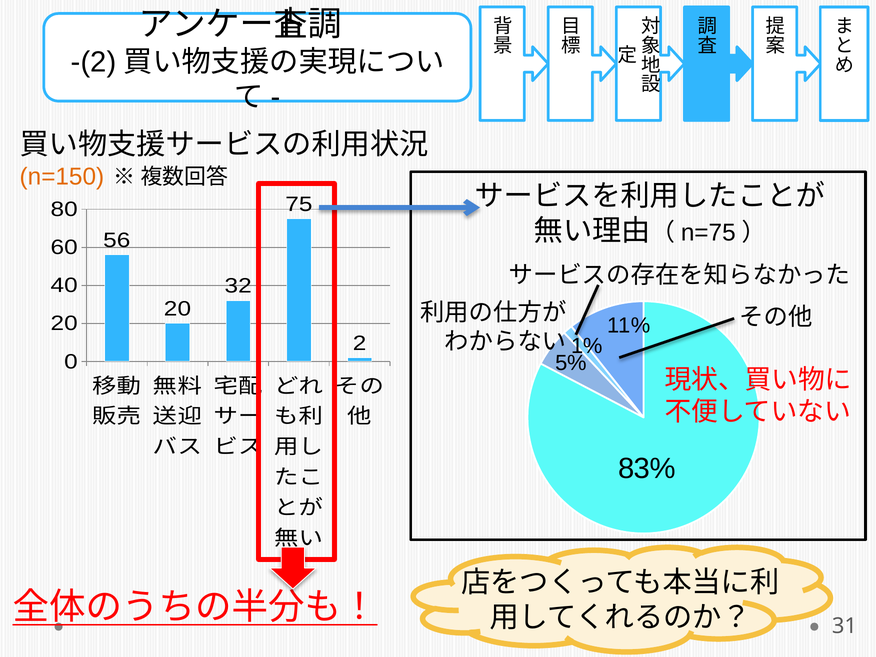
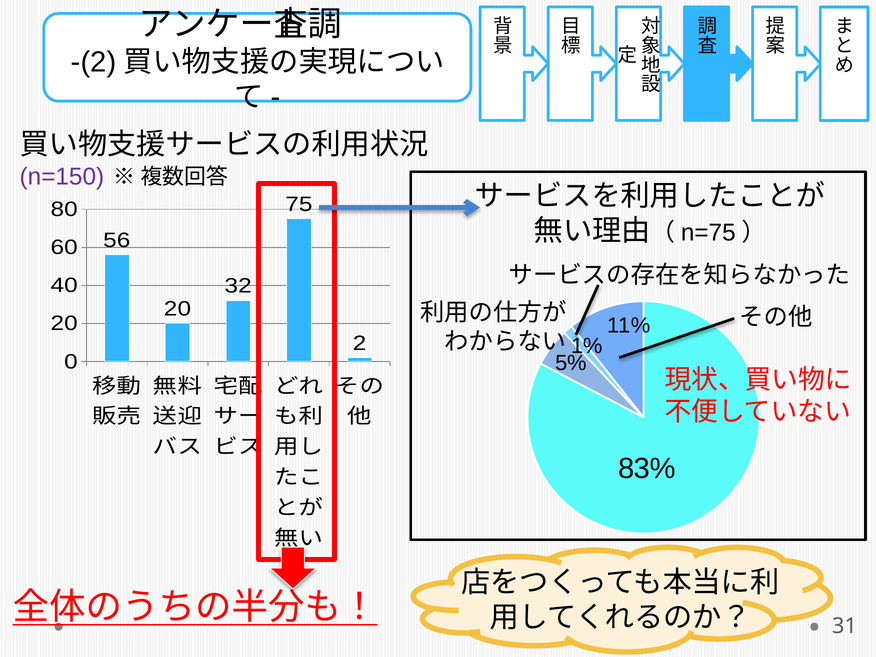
n=150 colour: orange -> purple (62, 176)
